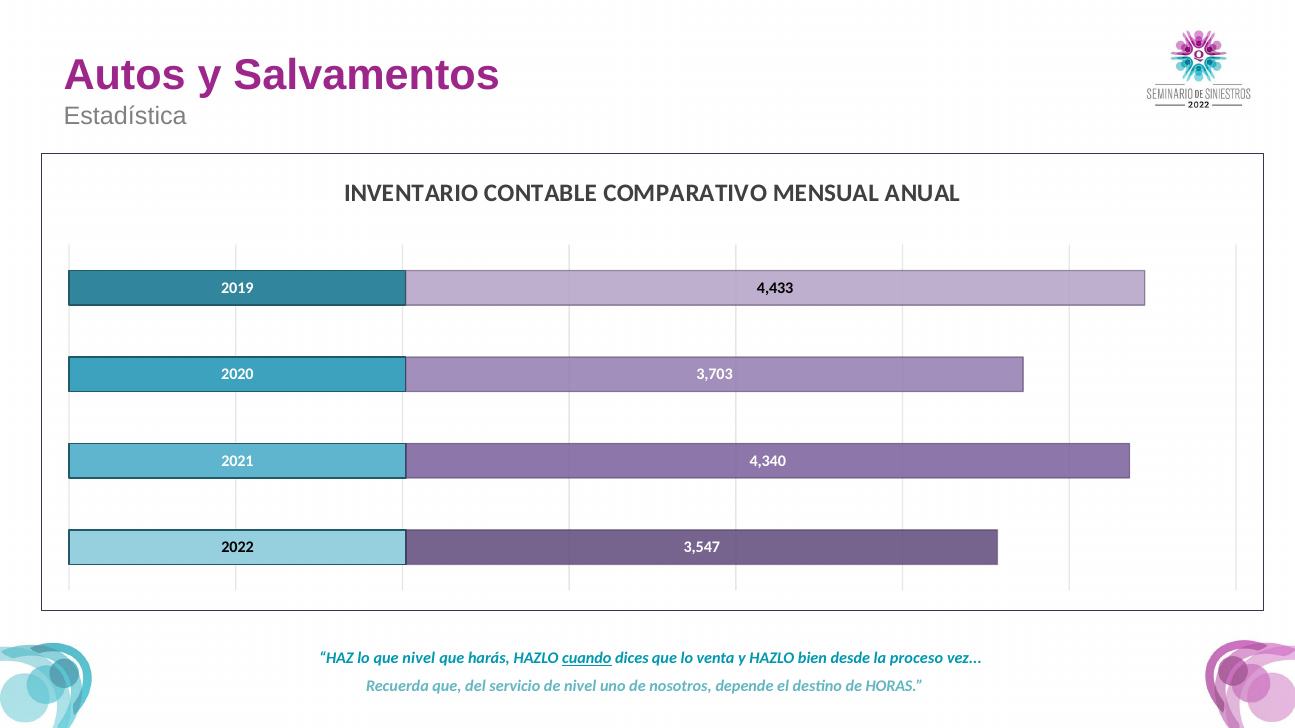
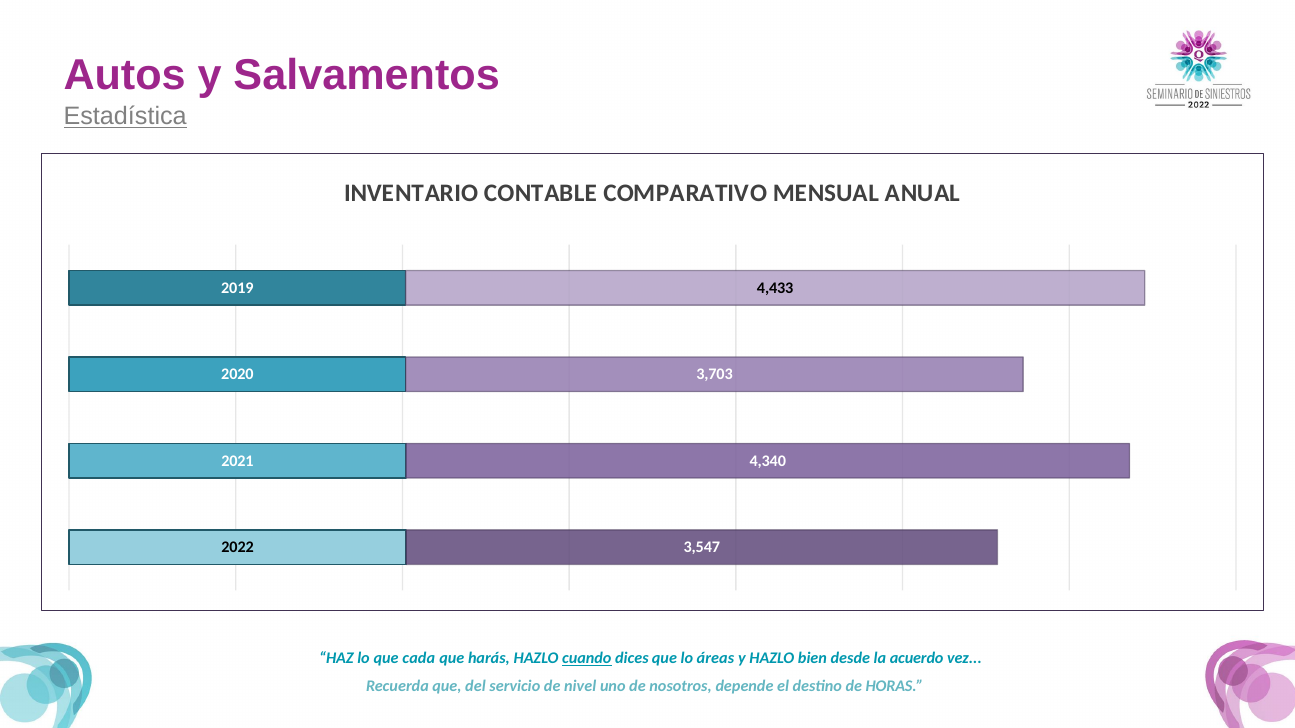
Estadística underline: none -> present (125, 117)
que nivel: nivel -> cada (419, 659)
venta: venta -> áreas (715, 659)
proceso: proceso -> acuerdo (917, 659)
